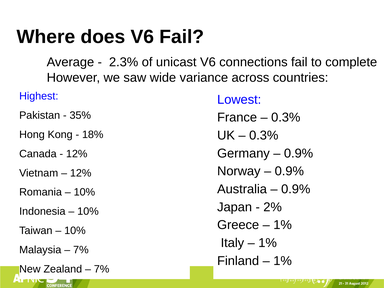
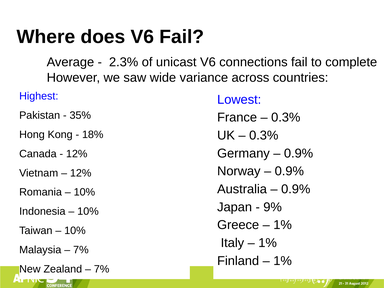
2%: 2% -> 9% (273, 207)
